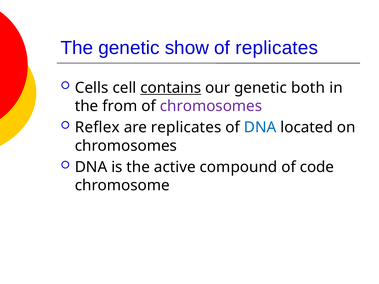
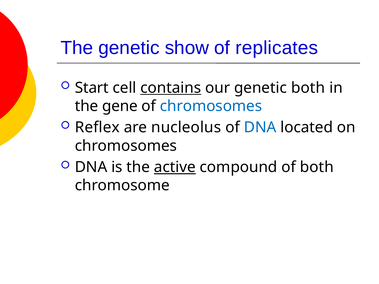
Cells: Cells -> Start (92, 88)
from: from -> gene (120, 106)
chromosomes colour: purple -> blue (211, 106)
are replicates: replicates -> nucleolus (186, 128)
active underline: none -> present (175, 167)
of code: code -> both (317, 167)
